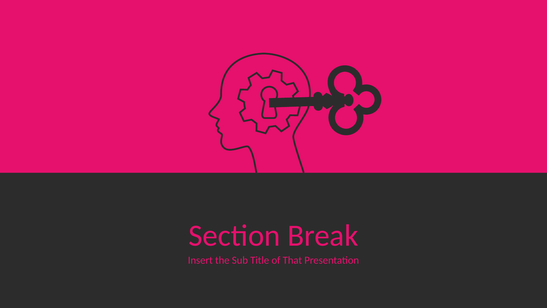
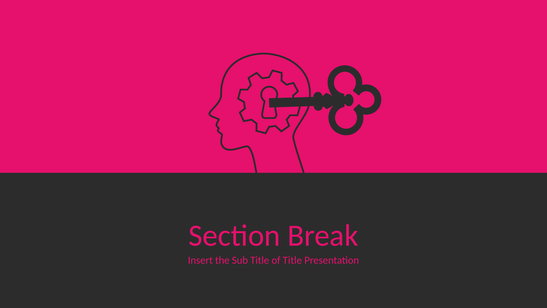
of That: That -> Title (292, 260)
